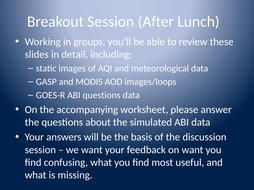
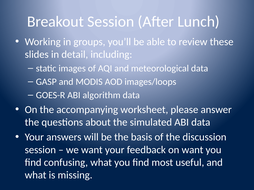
ABI questions: questions -> algorithm (102, 95)
